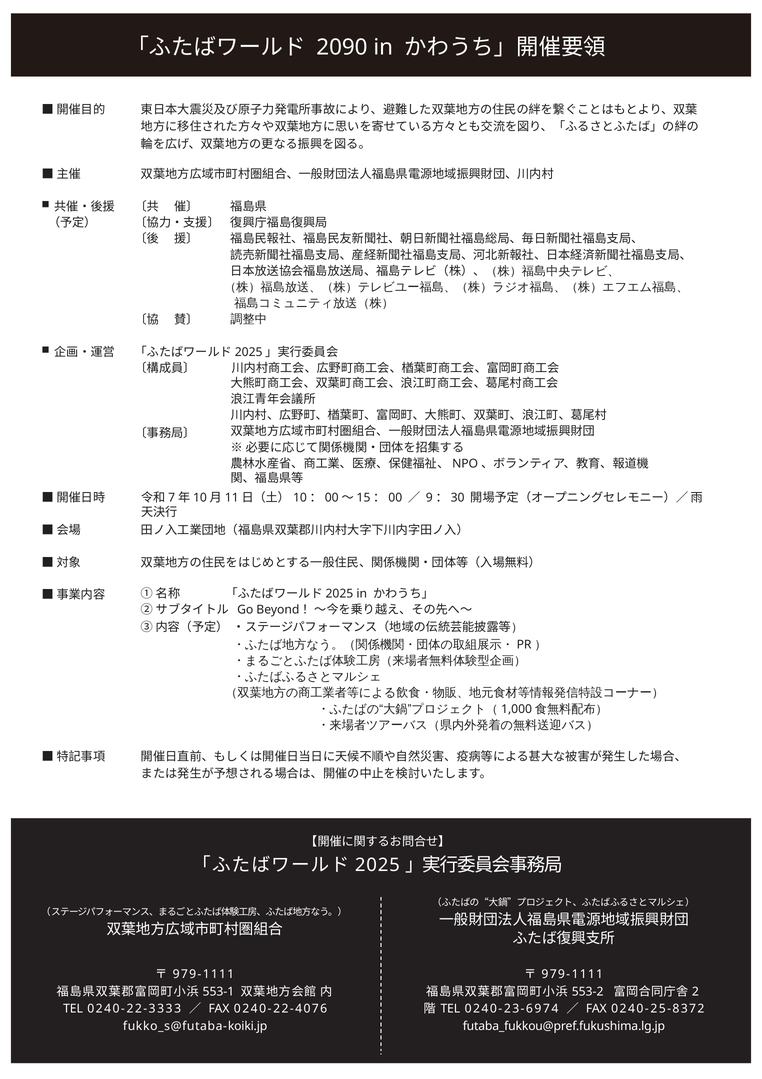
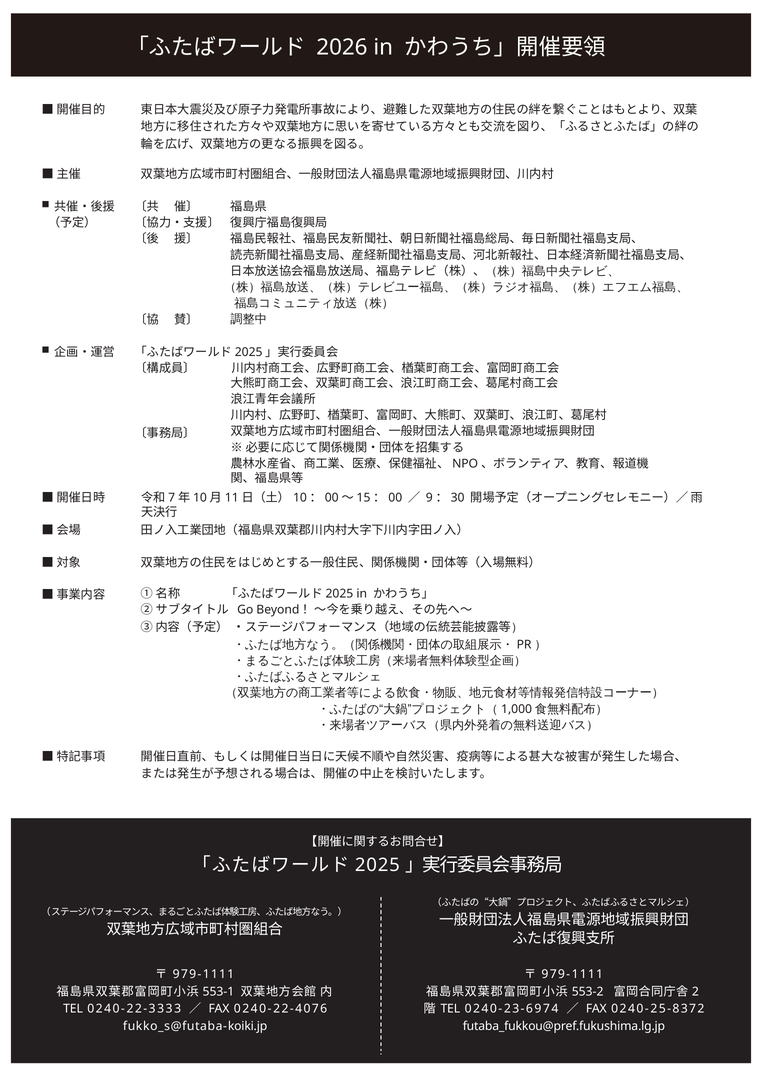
2090: 2090 -> 2026 (342, 47)
